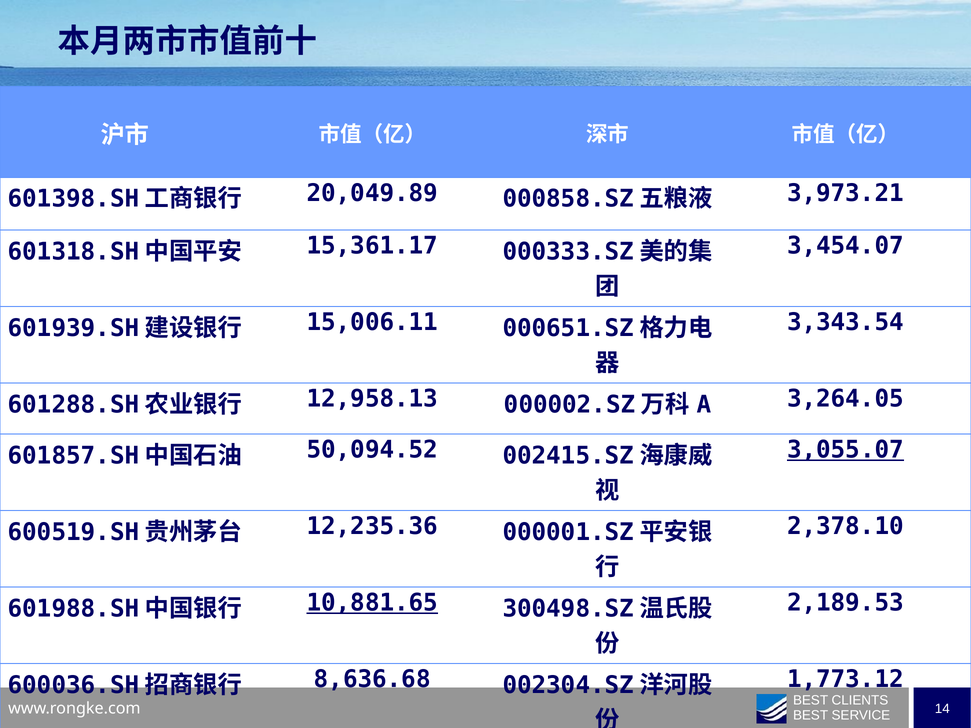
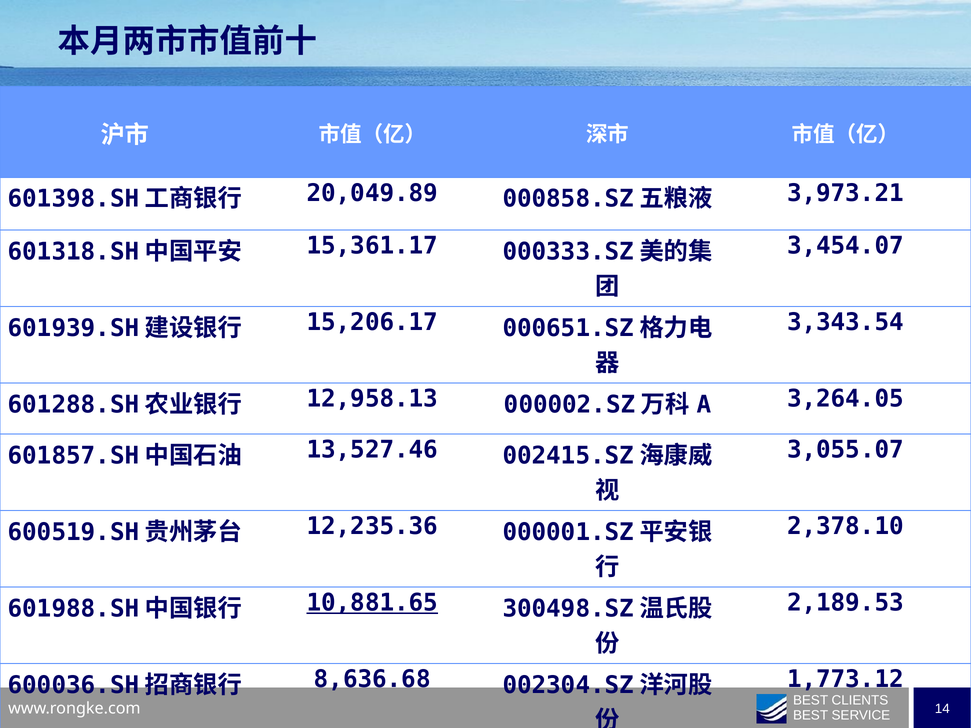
15,006.11: 15,006.11 -> 15,206.17 (372, 322)
3,055.07 underline: present -> none (845, 450)
50,094.52: 50,094.52 -> 13,527.46 (372, 450)
